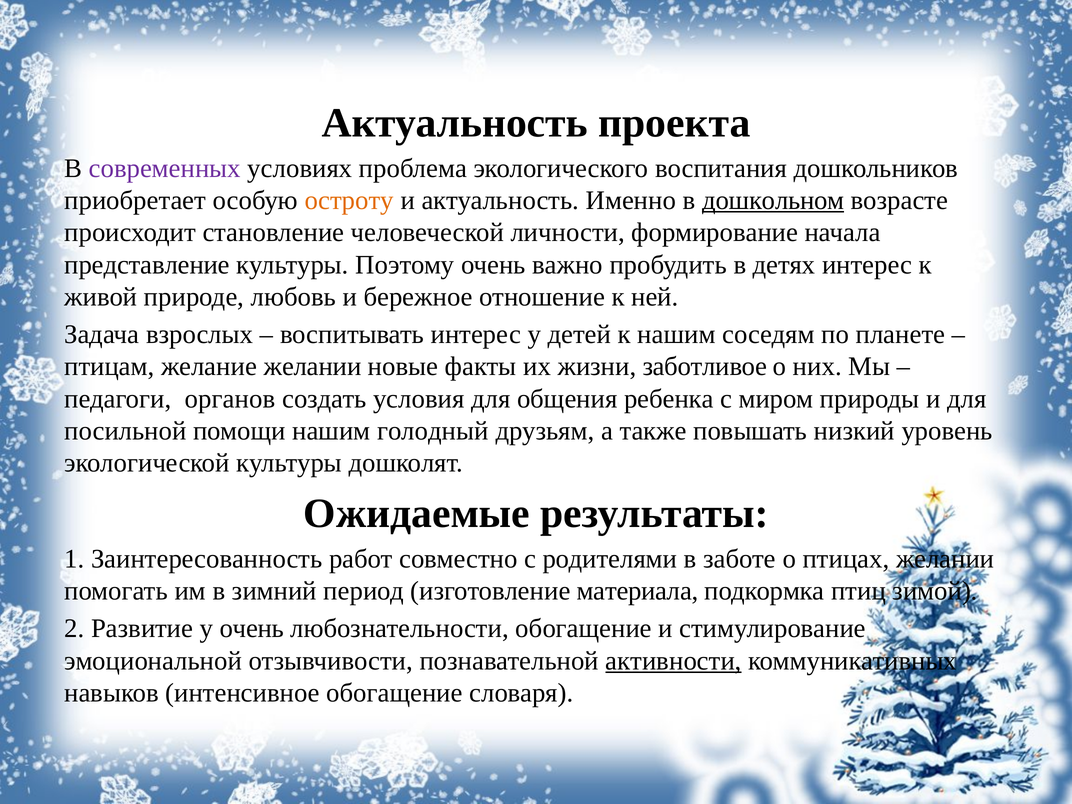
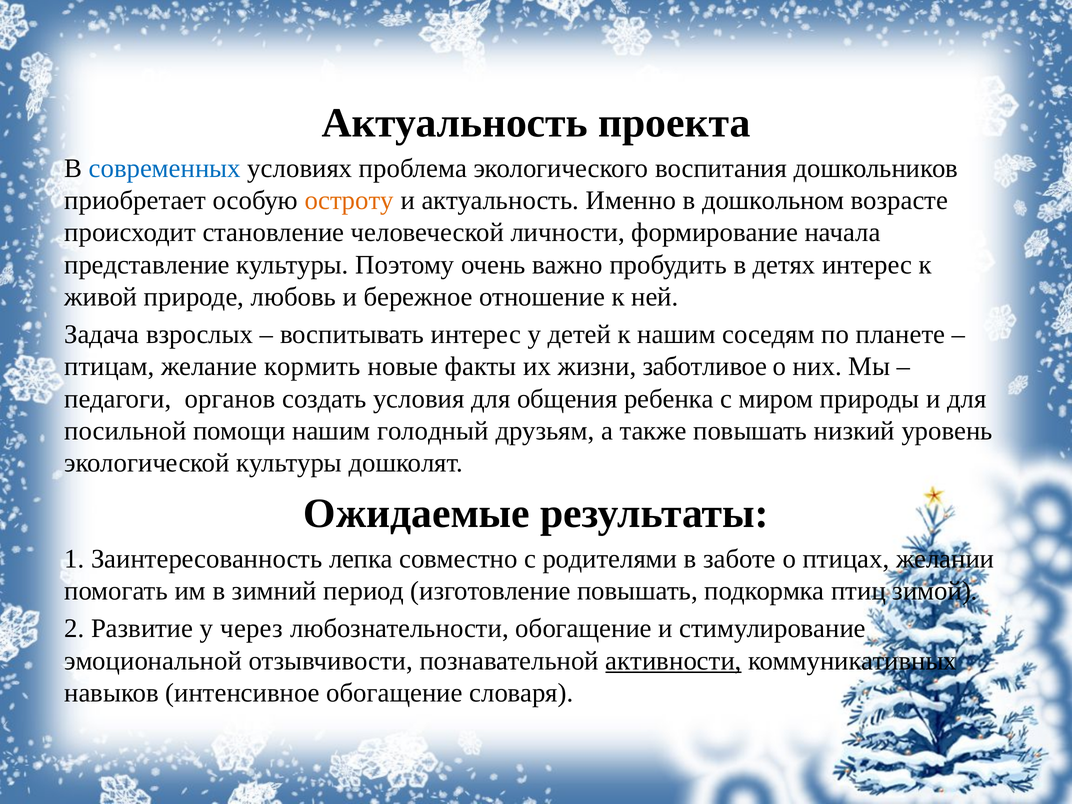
современных colour: purple -> blue (165, 168)
дошкольном underline: present -> none (773, 200)
желание желании: желании -> кормить (312, 367)
работ: работ -> лепка (361, 559)
изготовление материала: материала -> повышать (637, 591)
у очень: очень -> через (252, 629)
